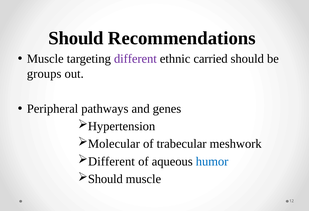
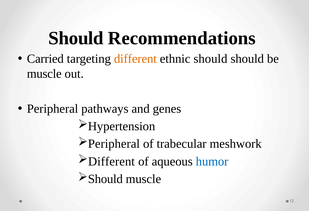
Muscle: Muscle -> Carried (45, 59)
different colour: purple -> orange (135, 59)
ethnic carried: carried -> should (210, 59)
groups: groups -> muscle (44, 74)
Molecular: Molecular -> Peripheral (114, 144)
